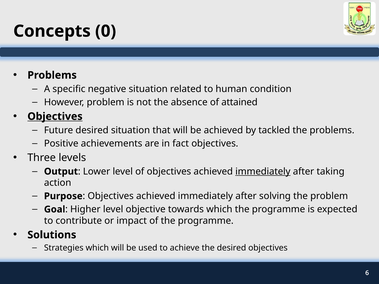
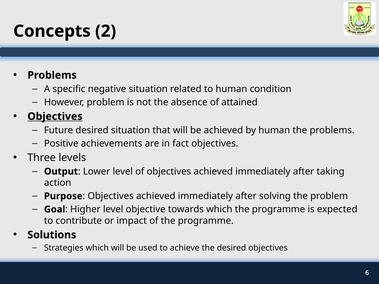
0: 0 -> 2 (106, 31)
by tackled: tackled -> human (274, 130)
immediately underline: present -> none (263, 172)
